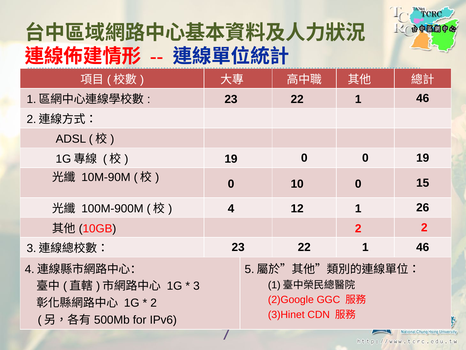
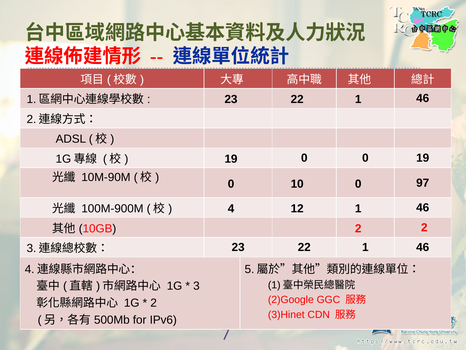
15: 15 -> 97 (423, 183)
12 1 26: 26 -> 46 (423, 207)
